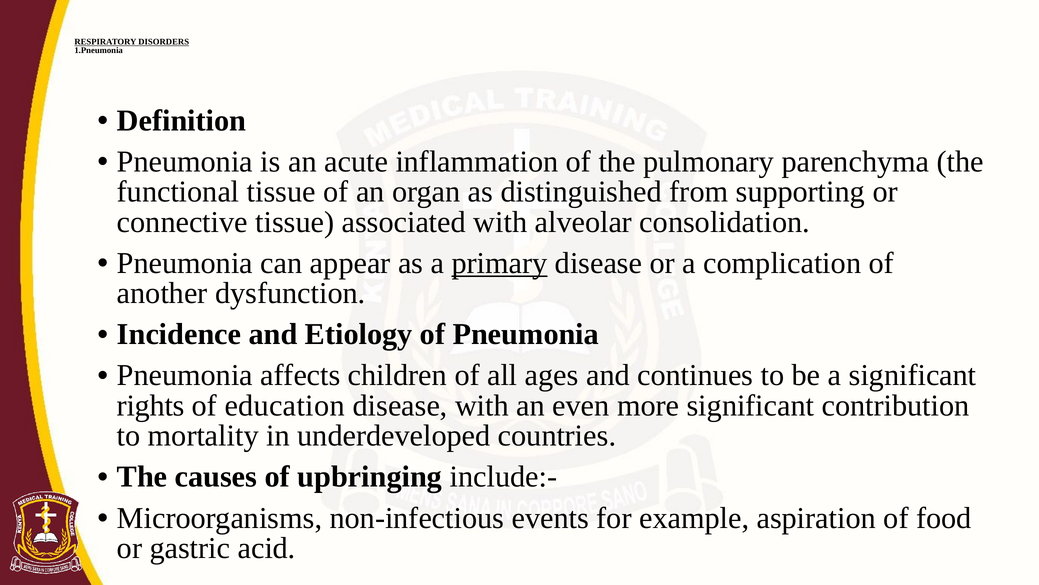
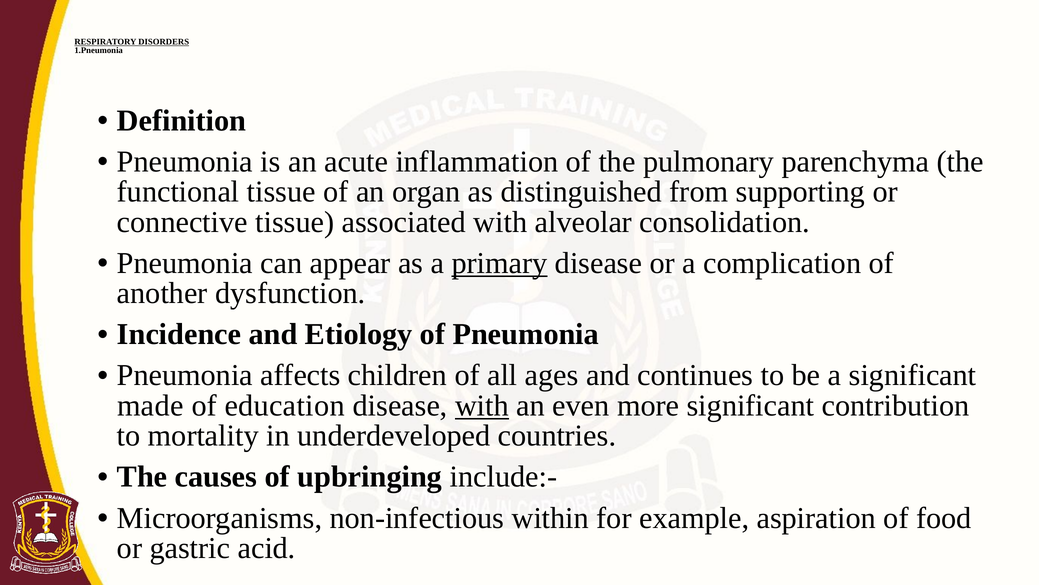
rights: rights -> made (150, 405)
with underline: none -> present (482, 405)
events: events -> within (550, 518)
